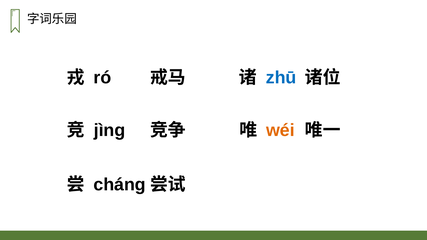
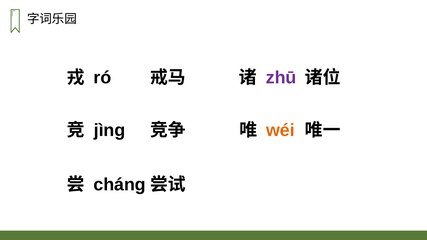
zhū colour: blue -> purple (281, 78)
